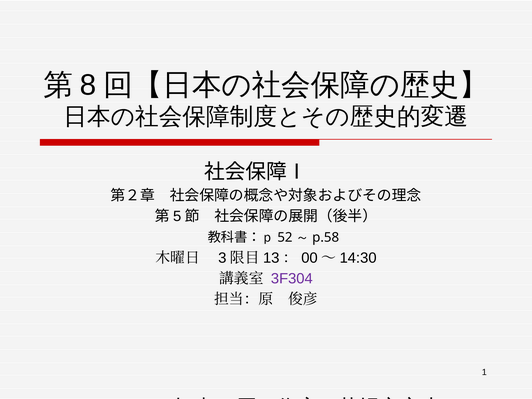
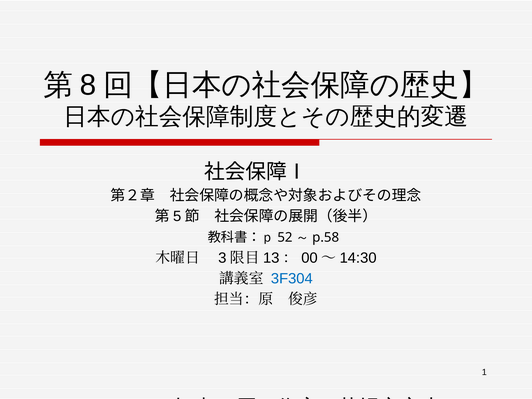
3F304 colour: purple -> blue (292, 278)
